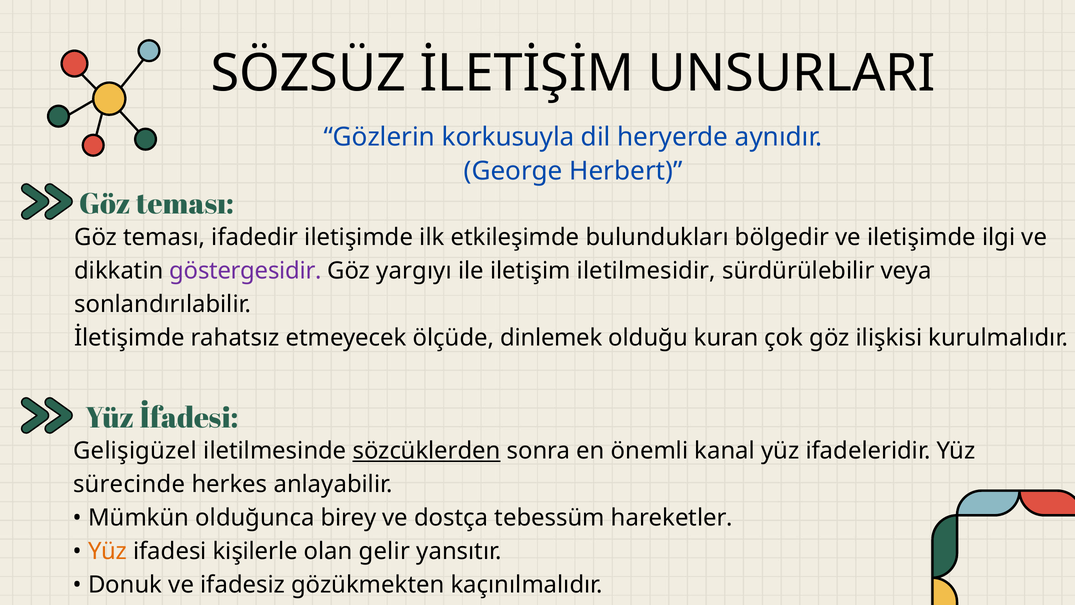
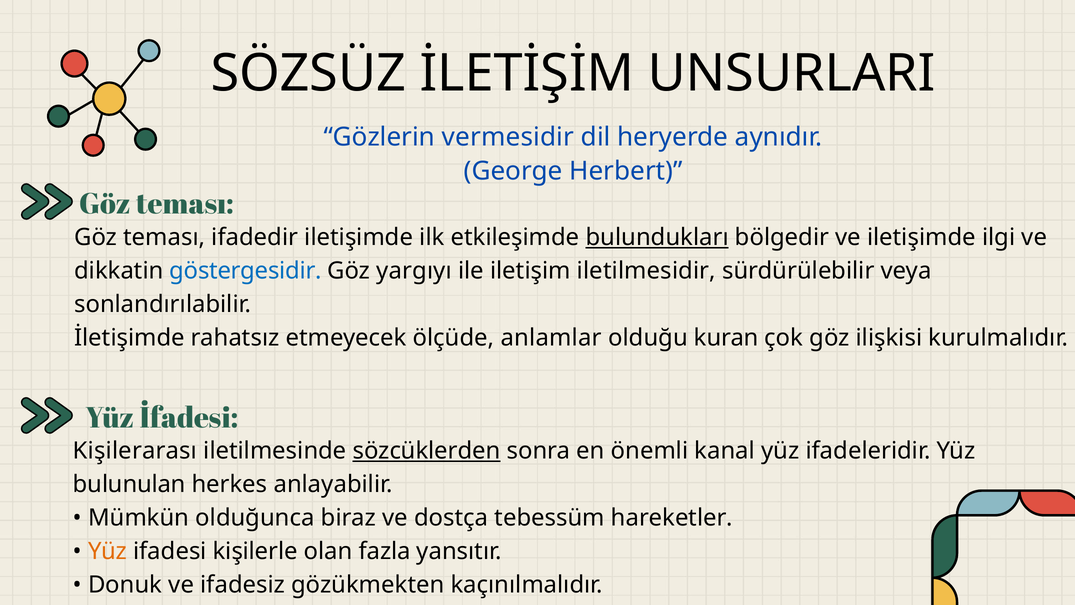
korkusuyla: korkusuyla -> vermesidir (508, 137)
bulundukları underline: none -> present (657, 237)
göstergesidir colour: purple -> blue (246, 271)
dinlemek: dinlemek -> anlamlar (551, 338)
Gelişigüzel: Gelişigüzel -> Kişilerarası (135, 451)
sürecinde: sürecinde -> bulunulan (129, 484)
birey: birey -> biraz (348, 518)
gelir: gelir -> fazla (385, 551)
